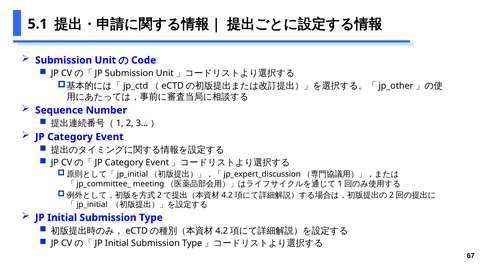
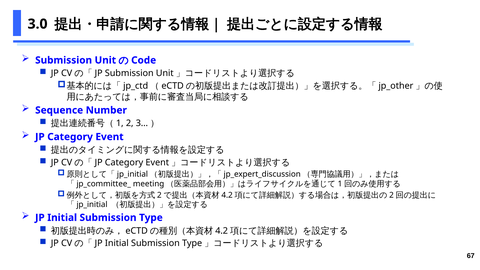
5.1: 5.1 -> 3.0 (38, 24)
